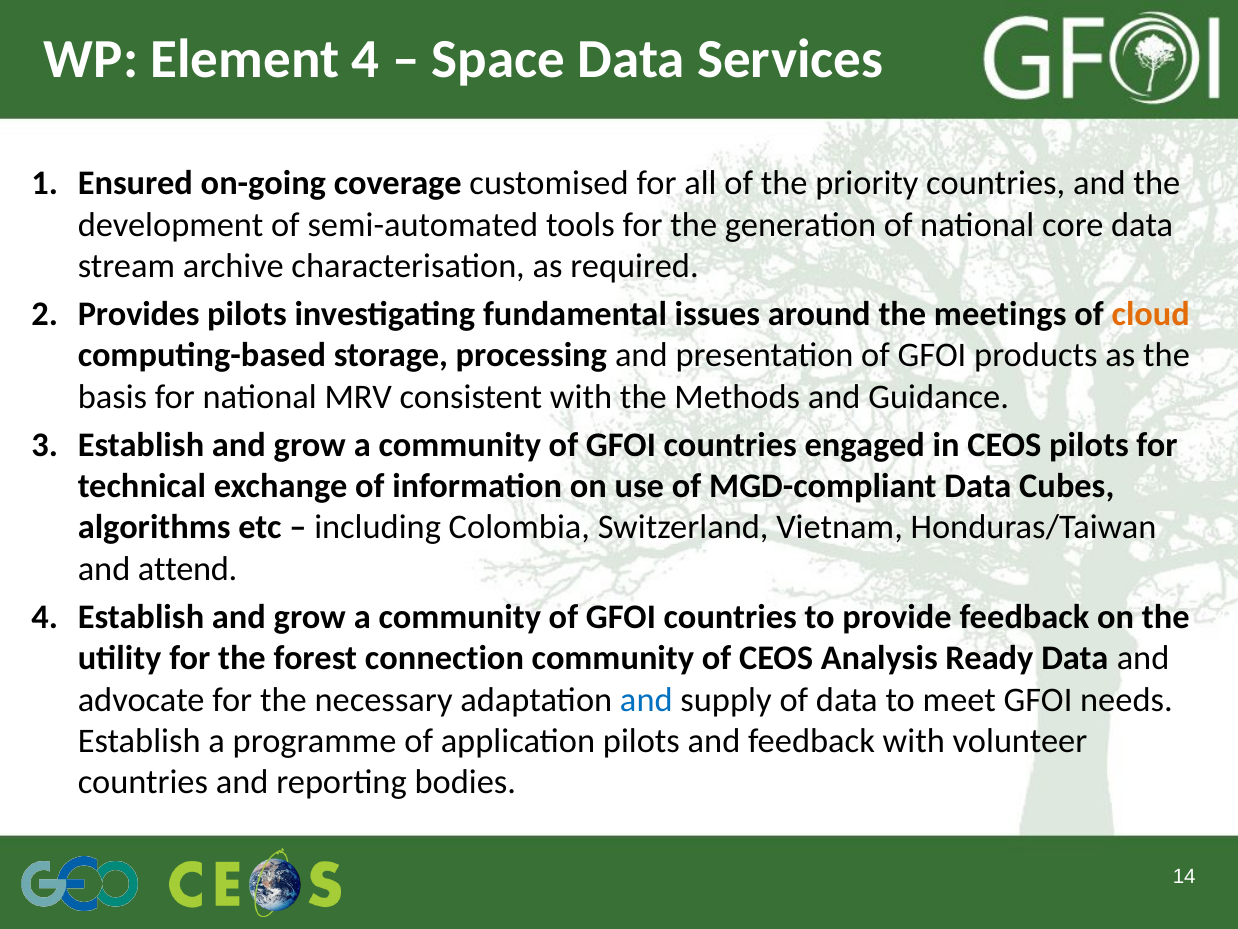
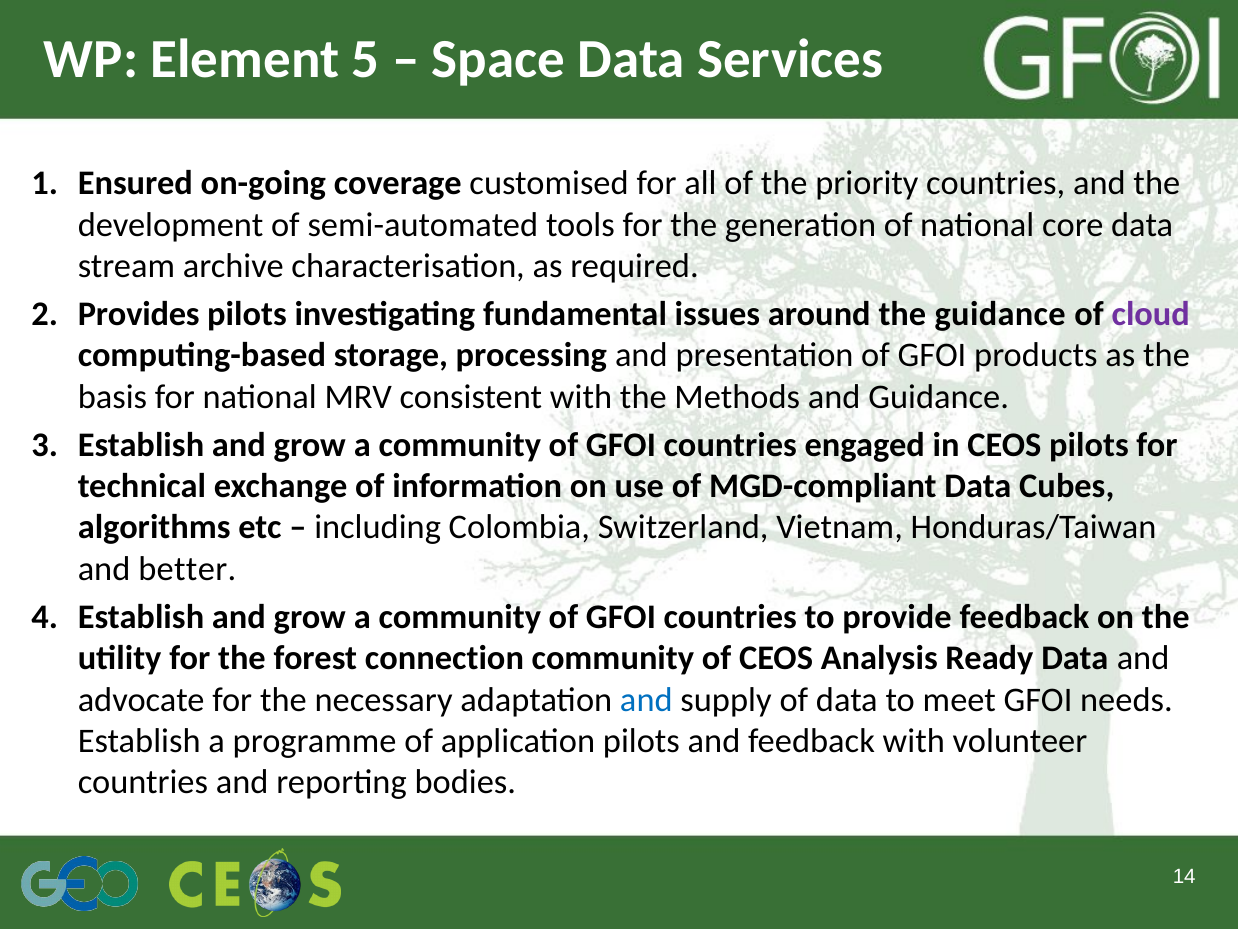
Element 4: 4 -> 5 (366, 59)
the meetings: meetings -> guidance (1000, 314)
cloud colour: orange -> purple (1151, 314)
attend: attend -> better (187, 569)
